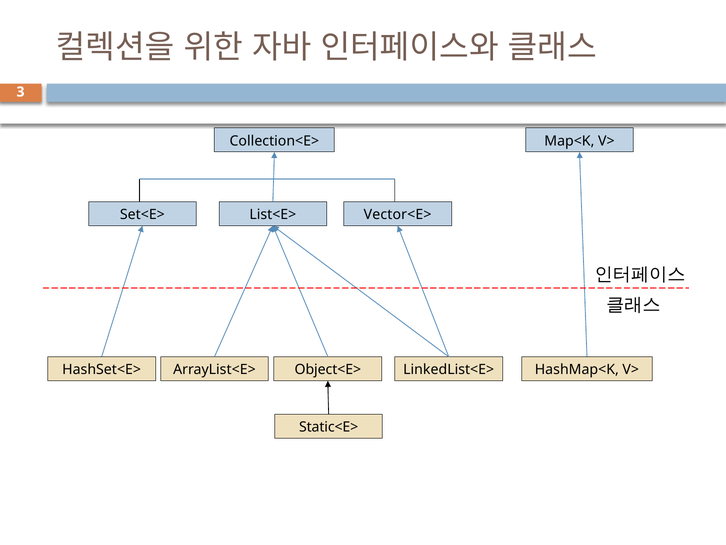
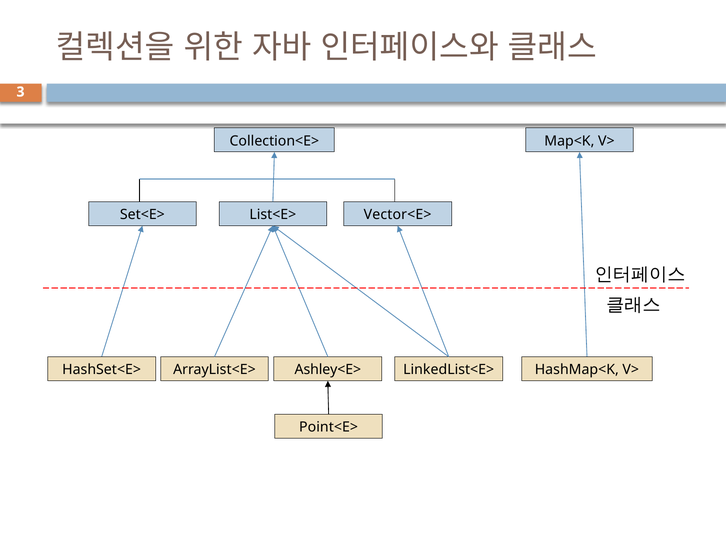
Object<E>: Object<E> -> Ashley<E> (328, 369)
Static<E>: Static<E> -> Point<E> (329, 427)
